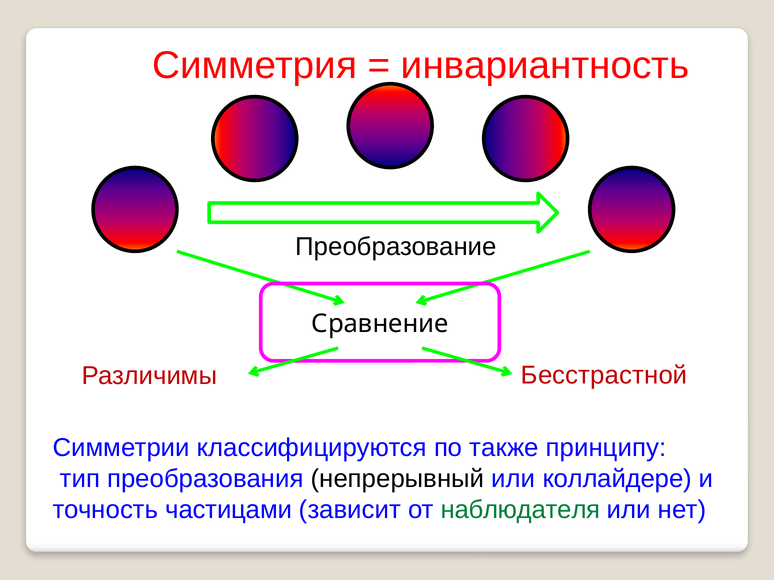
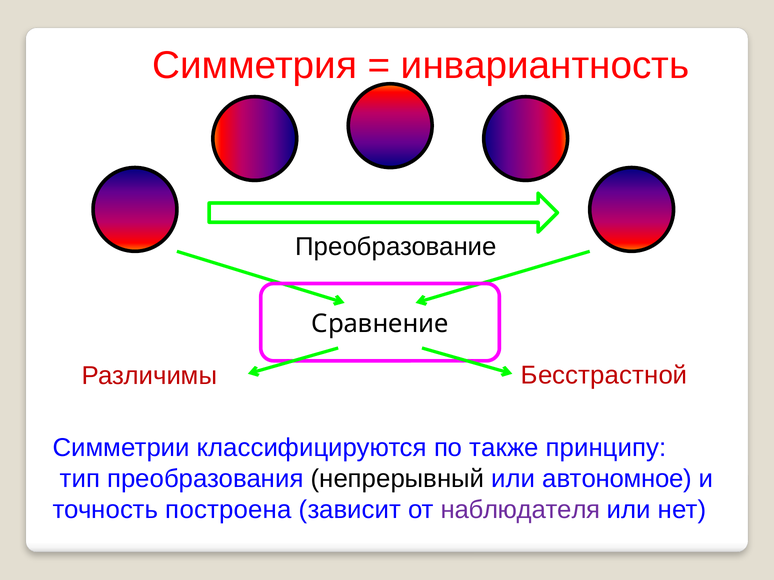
коллайдере: коллайдере -> автономное (617, 479)
частицами: частицами -> построена (228, 510)
наблюдателя colour: green -> purple (520, 510)
